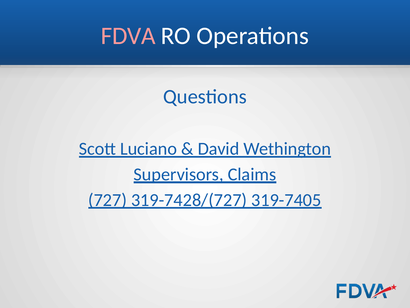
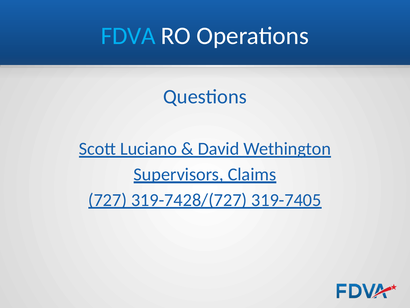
FDVA colour: pink -> light blue (128, 36)
